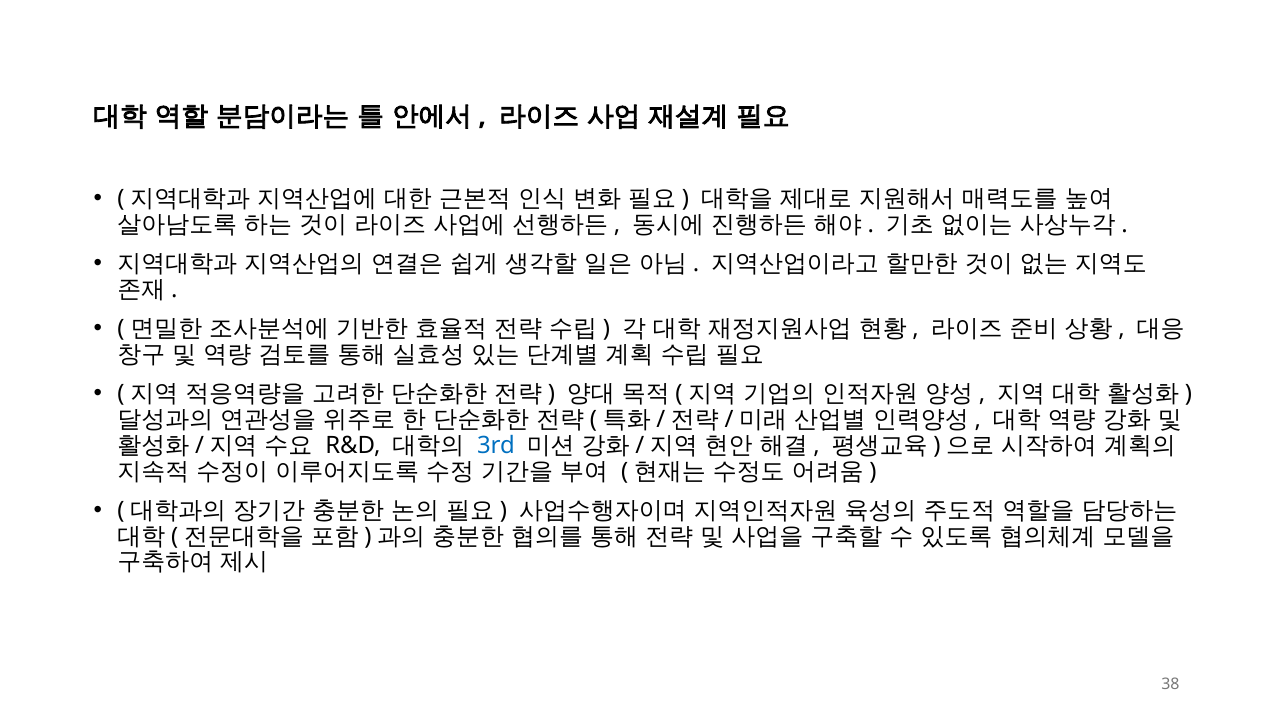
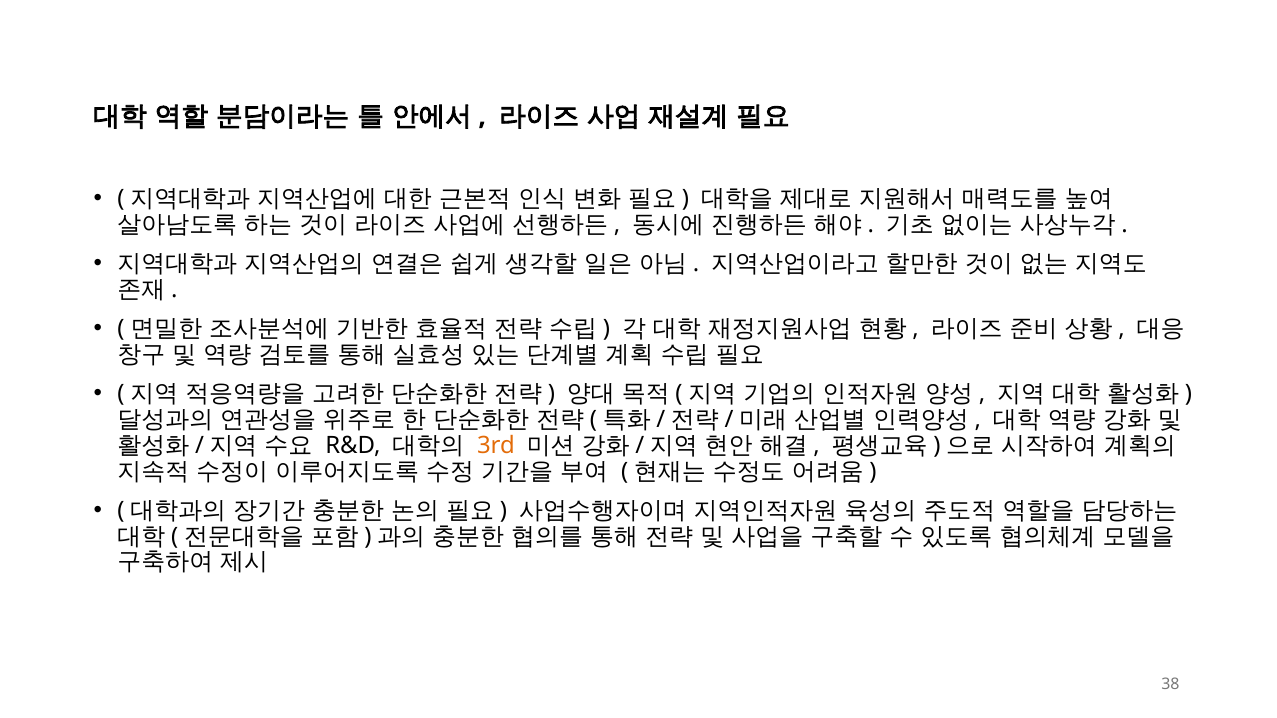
3rd colour: blue -> orange (496, 446)
